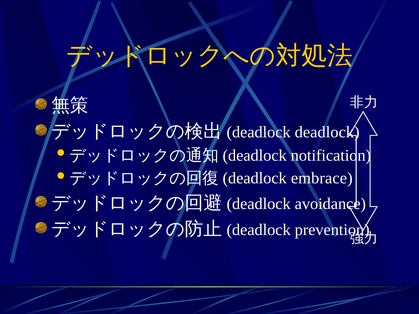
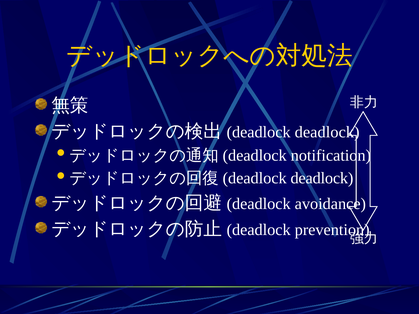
embrace: embrace -> deadlock (322, 178)
